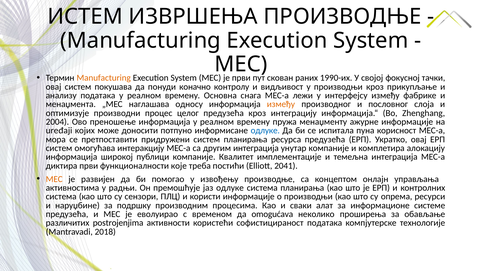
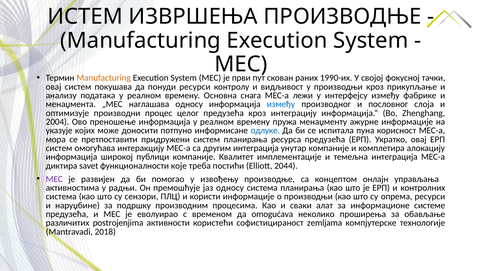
понуди коначно: коначно -> ресурси (195, 87)
између colour: orange -> blue (281, 104)
uređaji: uređaji -> указује (59, 131)
диктира први: први -> savet (89, 166)
2041: 2041 -> 2044 (286, 166)
МЕС colour: orange -> purple (54, 179)
јаз одлуке: одлуке -> односу (230, 188)
софистицираност података: података -> zemljama (325, 223)
